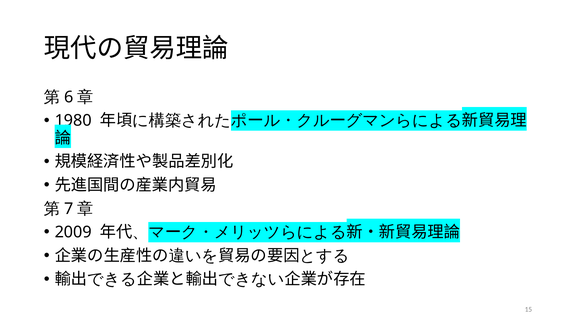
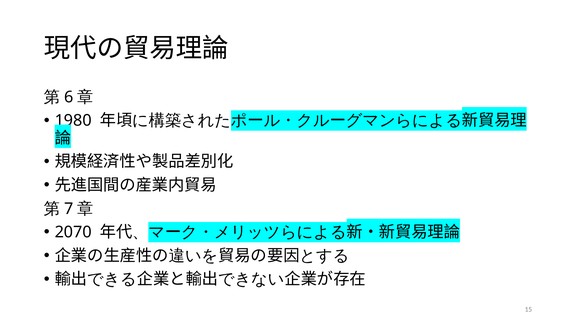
2009: 2009 -> 2070 (73, 232)
